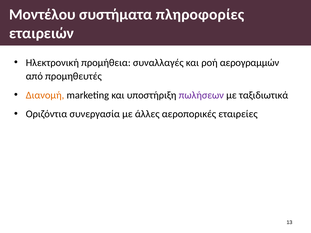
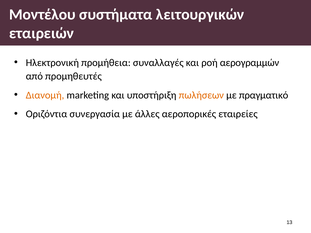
πληροφορίες: πληροφορίες -> λειτουργικών (200, 15)
πωλήσεων colour: purple -> orange (201, 95)
ταξιδιωτικά: ταξιδιωτικά -> πραγματικό (264, 95)
